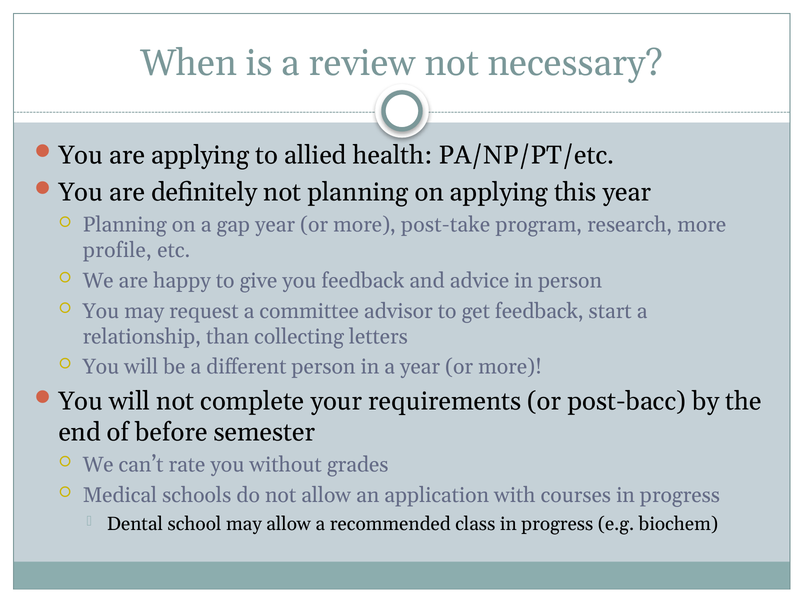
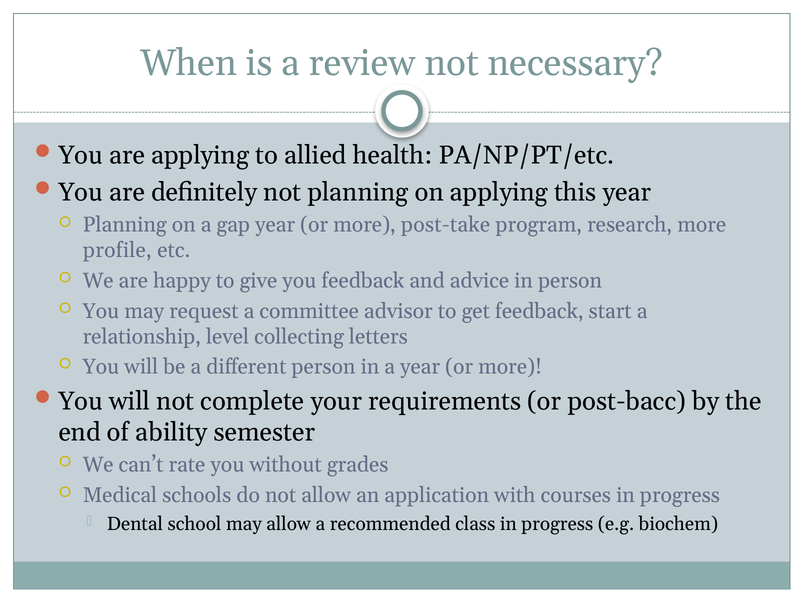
than: than -> level (228, 337)
before: before -> ability (171, 432)
